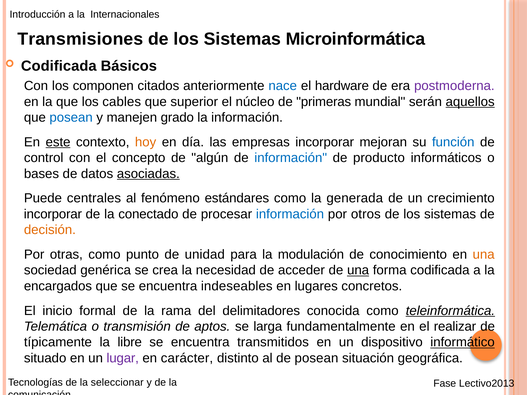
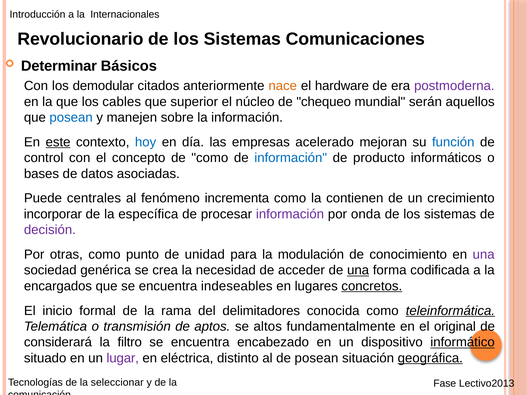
Transmisiones: Transmisiones -> Revolucionario (80, 39)
Microinformática: Microinformática -> Comunicaciones (355, 39)
Codificada: Codificada -> Determinar (59, 66)
componen: componen -> demodular (103, 86)
nace colour: blue -> orange (283, 86)
primeras: primeras -> chequeo (324, 102)
aquellos underline: present -> none (470, 102)
grado: grado -> sobre (177, 118)
hoy colour: orange -> blue (146, 142)
empresas incorporar: incorporar -> acelerado (325, 142)
de algún: algún -> como (210, 158)
asociadas underline: present -> none (148, 174)
estándares: estándares -> incrementa (237, 198)
generada: generada -> contienen (355, 198)
conectado: conectado -> específica (148, 214)
información colour: blue -> purple (290, 214)
otros: otros -> onda (366, 214)
decisión colour: orange -> purple (50, 230)
una colour: orange -> purple (484, 255)
concretos underline: none -> present (372, 286)
larga: larga -> altos (268, 327)
realizar: realizar -> original (455, 327)
típicamente: típicamente -> considerará (58, 342)
libre: libre -> filtro (130, 342)
transmitidos: transmitidos -> encabezado (273, 342)
carácter: carácter -> eléctrica (187, 358)
geográfica underline: none -> present (430, 358)
